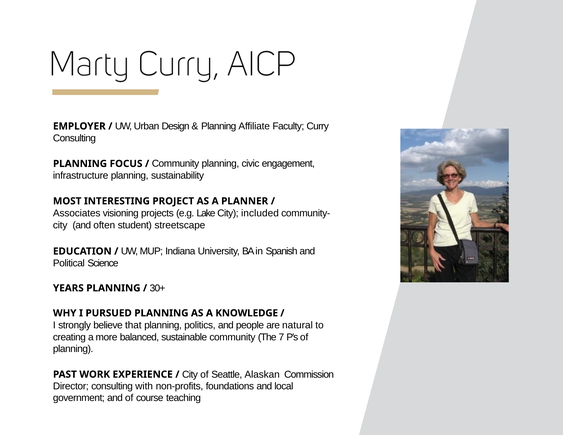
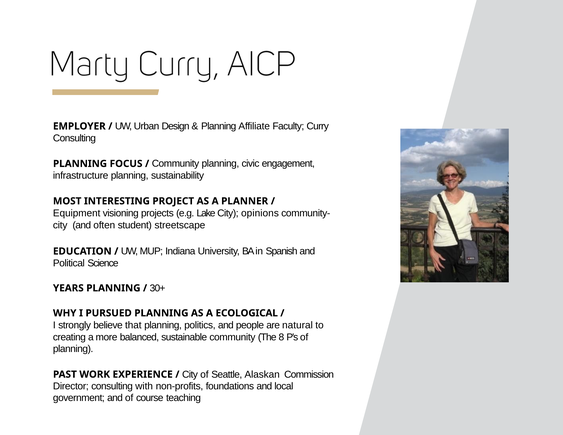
Associates: Associates -> Equipment (77, 213)
included: included -> opinions (260, 213)
KNOWLEDGE: KNOWLEDGE -> ECOLOGICAL (247, 313)
7: 7 -> 8 (281, 337)
